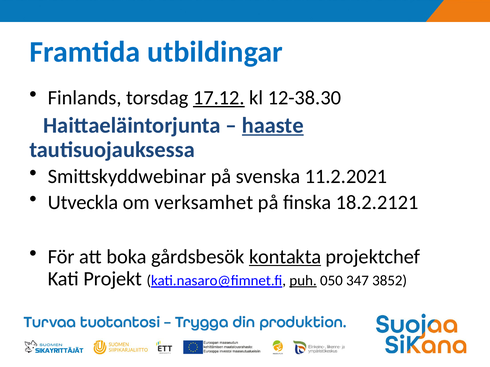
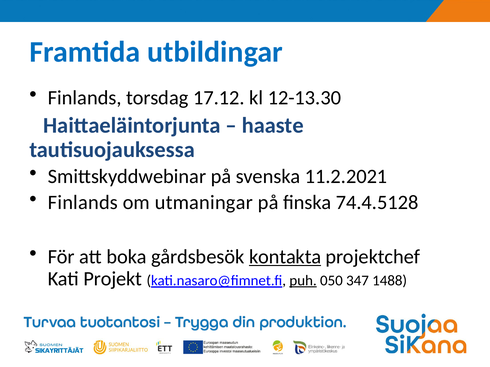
17.12 underline: present -> none (219, 98)
12-38.30: 12-38.30 -> 12-13.30 (304, 98)
haaste underline: present -> none (273, 126)
Utveckla: Utveckla -> Finlands (83, 203)
verksamhet: verksamhet -> utmaningar (204, 203)
18.2.2121: 18.2.2121 -> 74.4.5128 (377, 203)
3852: 3852 -> 1488 (390, 281)
